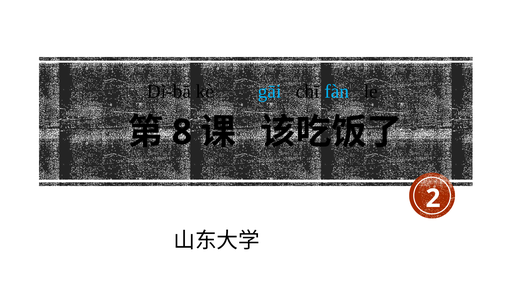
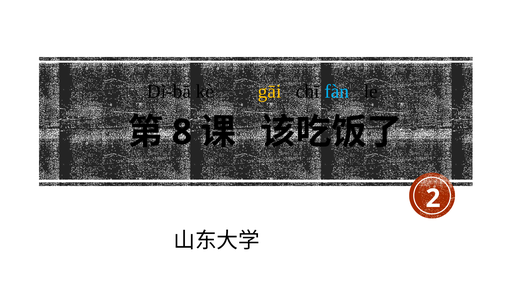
gāi colour: light blue -> yellow (270, 91)
